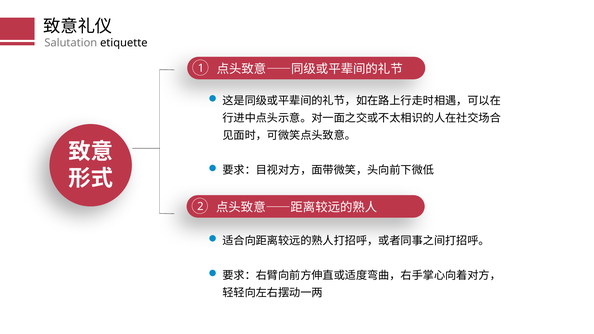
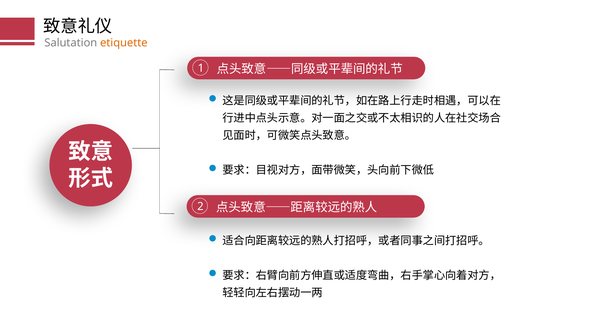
etiquette colour: black -> orange (124, 43)
